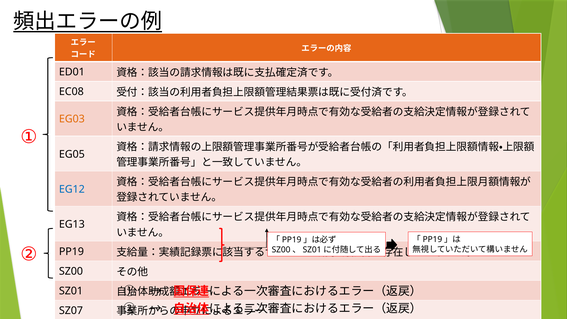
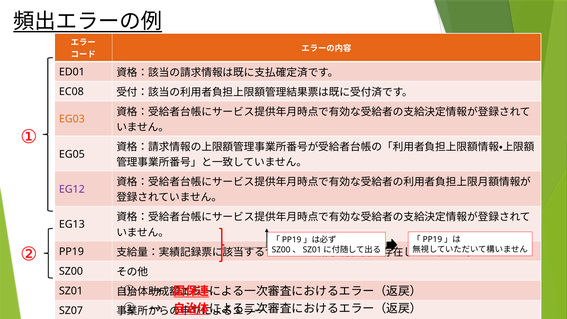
EG12 colour: blue -> purple (72, 189)
